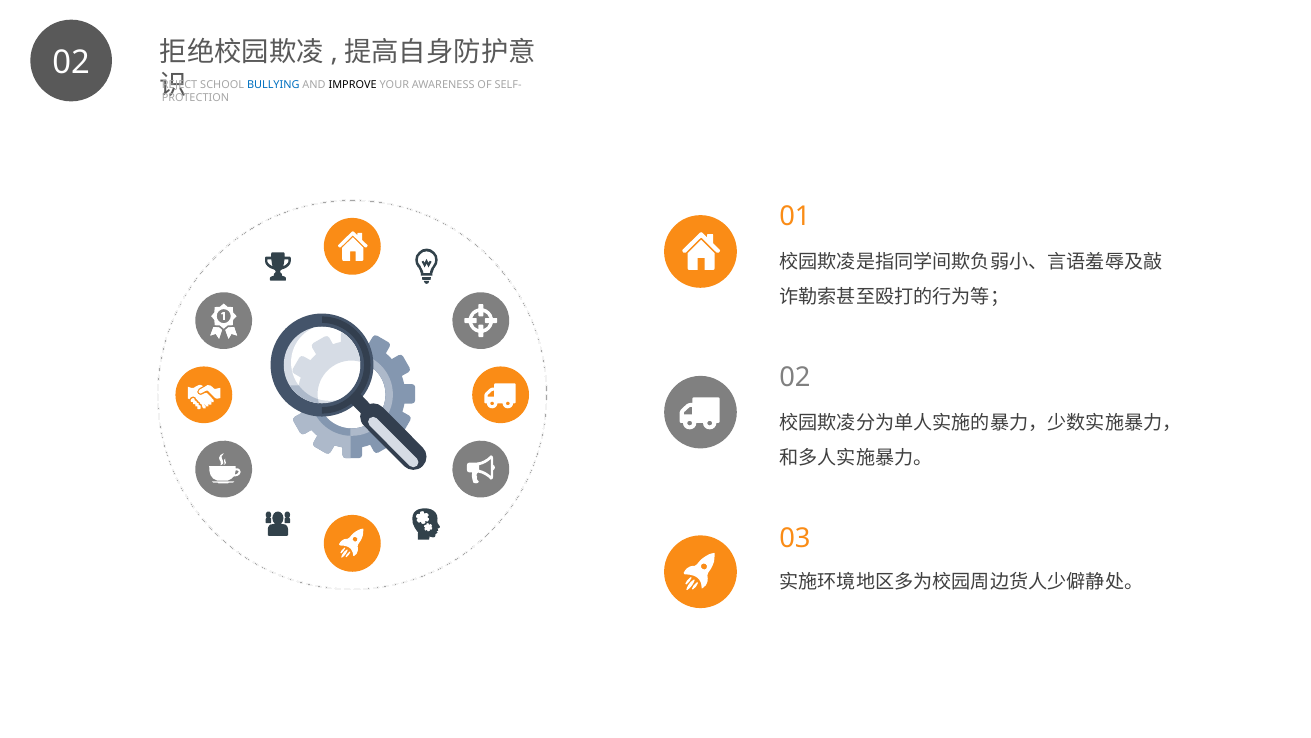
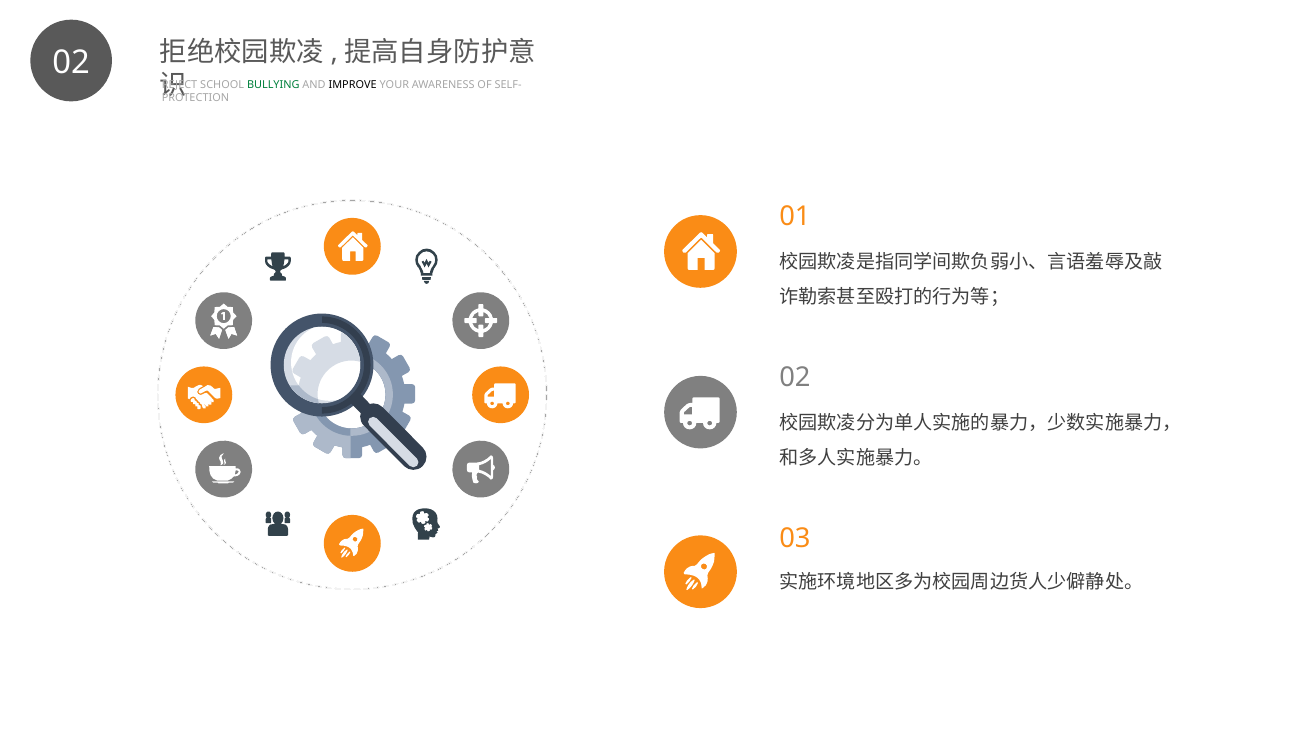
BULLYING colour: blue -> green (273, 85)
